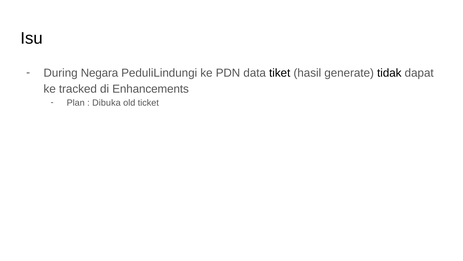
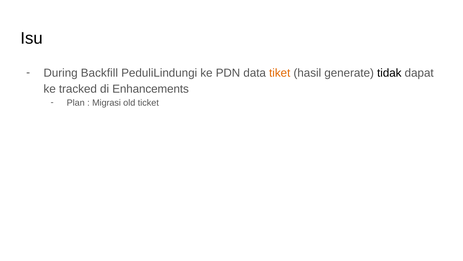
Negara: Negara -> Backfill (99, 73)
tiket colour: black -> orange (280, 73)
Dibuka: Dibuka -> Migrasi (107, 103)
